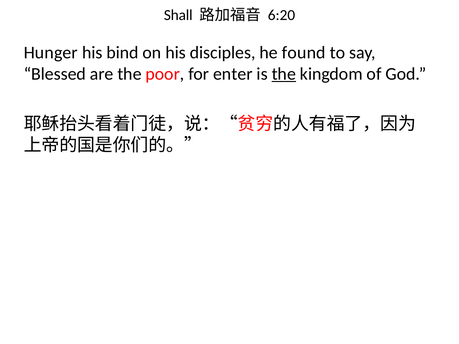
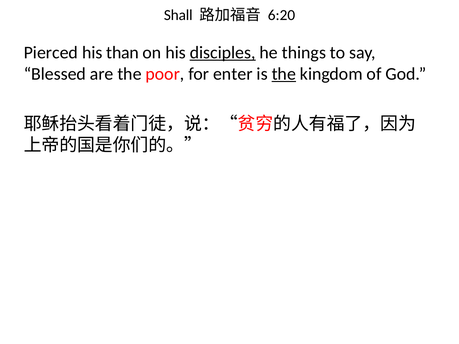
Hunger: Hunger -> Pierced (51, 53)
bind: bind -> than (123, 53)
disciples underline: none -> present (223, 53)
found: found -> things (304, 53)
